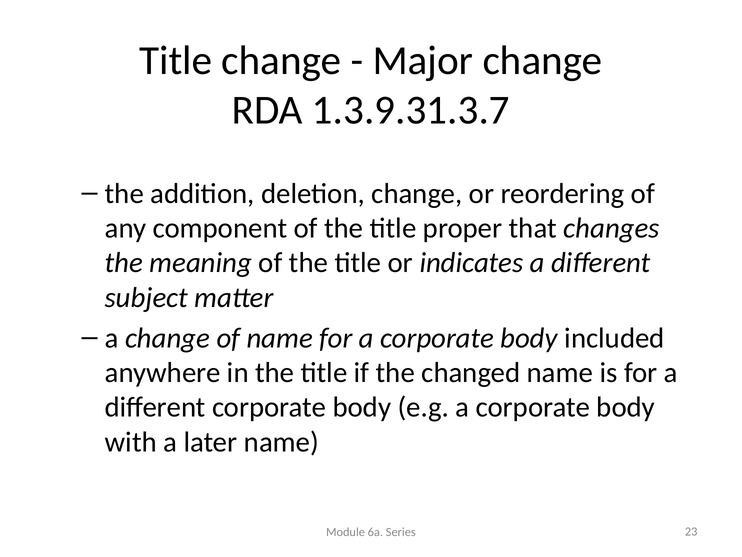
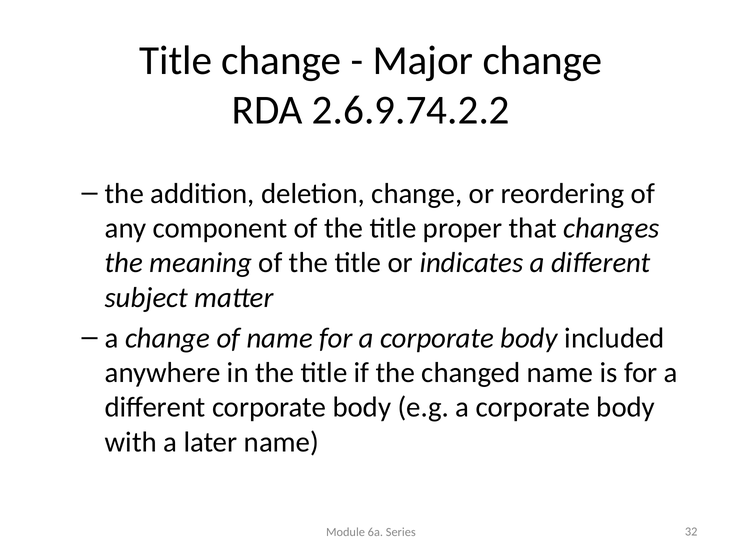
1.3.9.31.3.7: 1.3.9.31.3.7 -> 2.6.9.74.2.2 (411, 110)
23: 23 -> 32 (691, 531)
